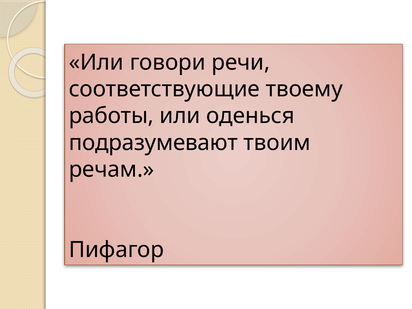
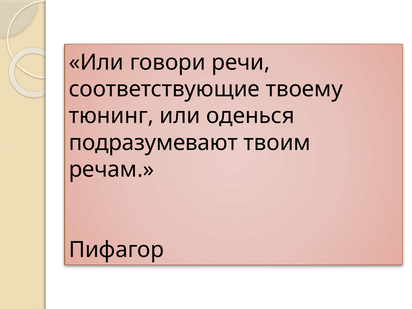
работы: работы -> тюнинг (111, 116)
